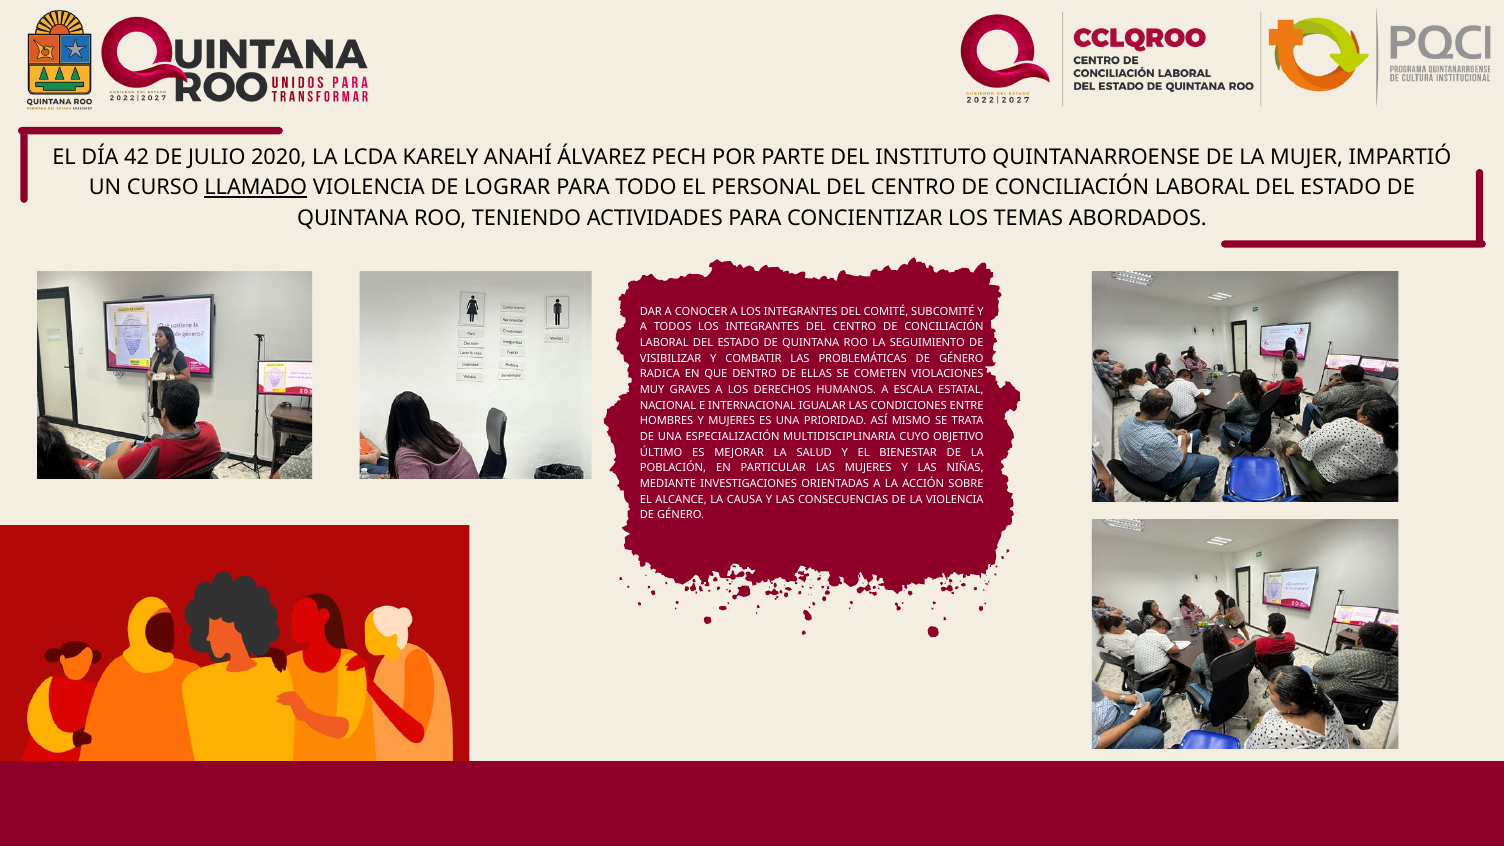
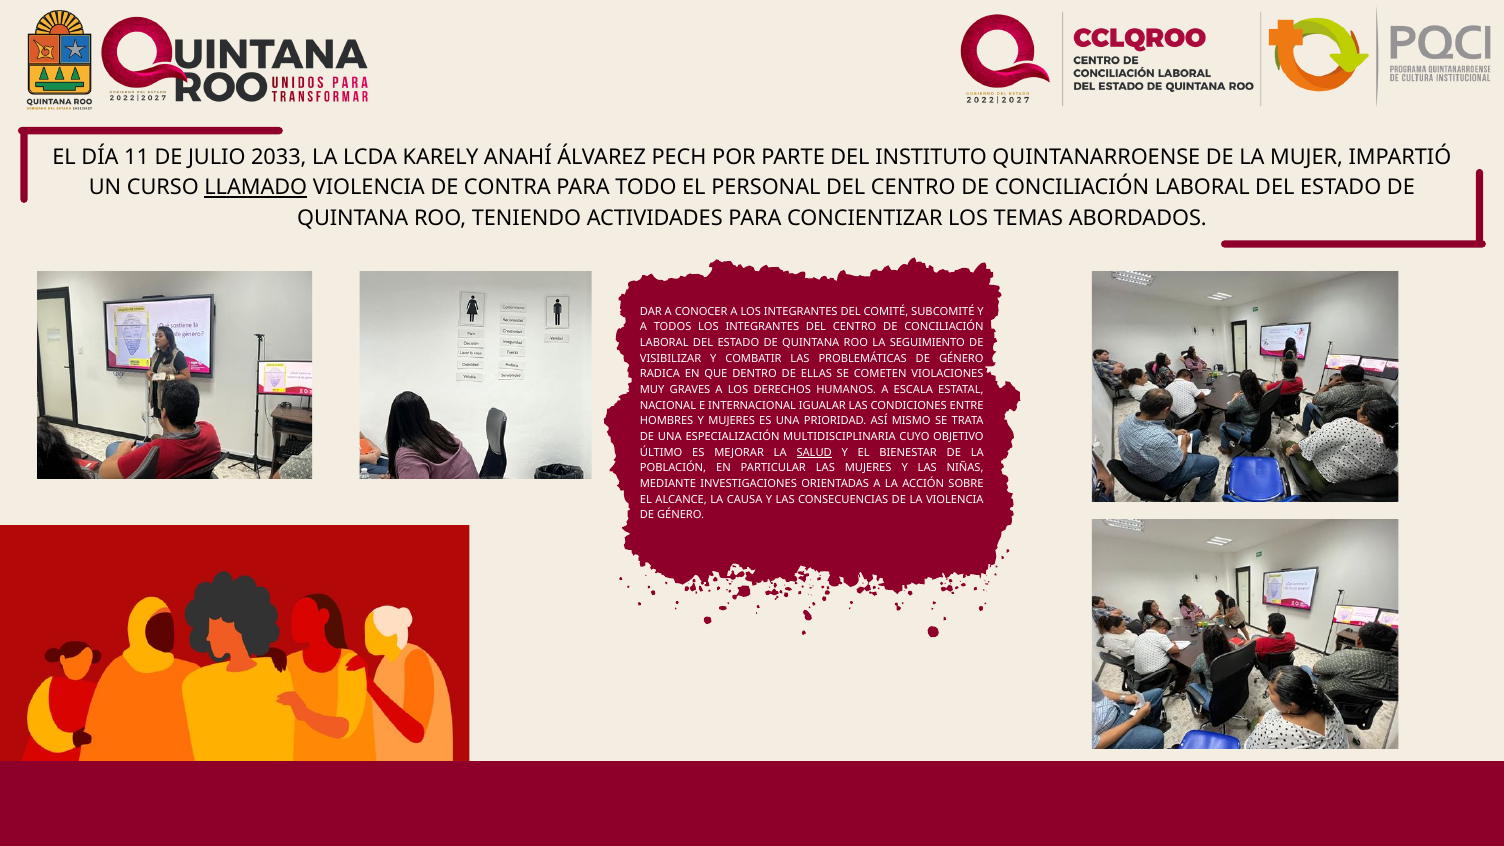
42: 42 -> 11 (137, 157)
2020: 2020 -> 2033 (279, 157)
LOGRAR: LOGRAR -> CONTRA (507, 188)
SALUD underline: none -> present (814, 452)
